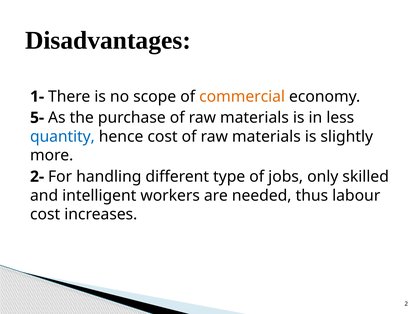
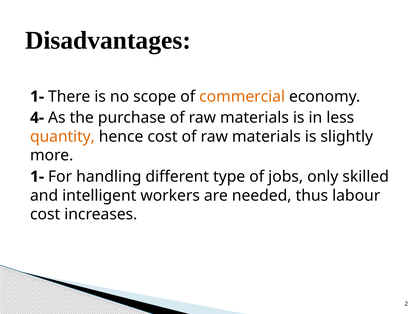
5-: 5- -> 4- (37, 118)
quantity colour: blue -> orange (62, 136)
2-: 2- -> 1- (37, 176)
